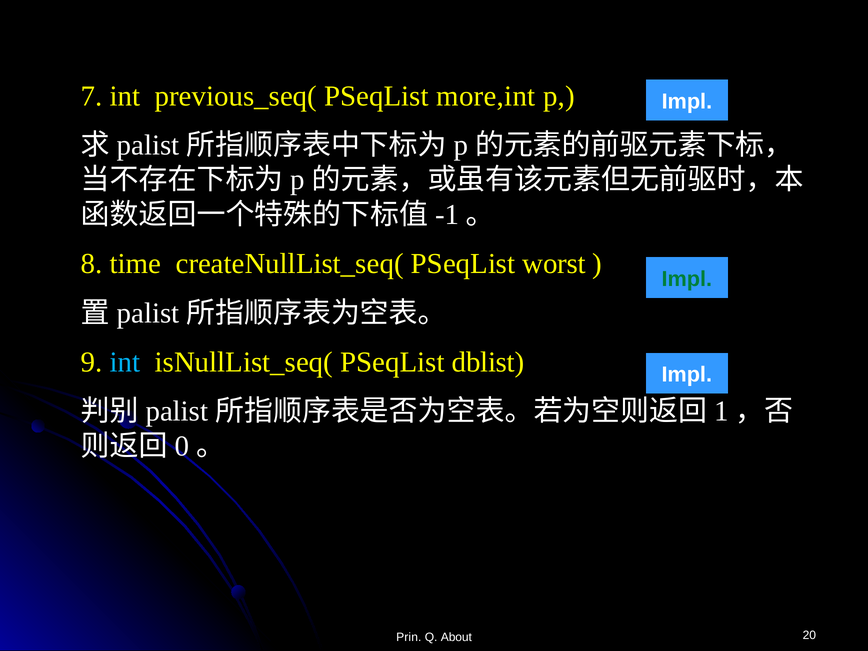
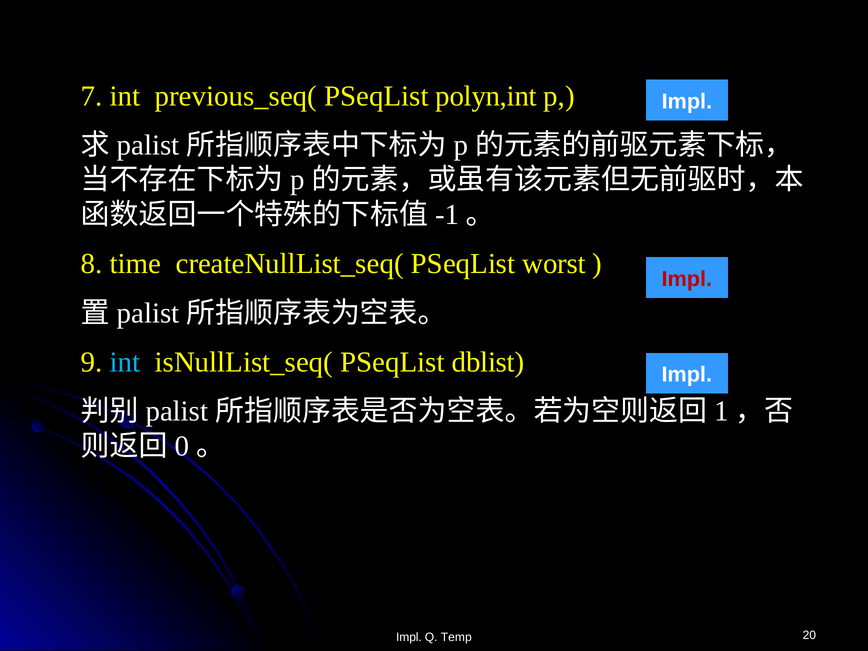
more,int: more,int -> polyn,int (486, 96)
Impl colour: green -> red (687, 279)
Prin: Prin -> Impl (409, 637)
About: About -> Temp (456, 637)
